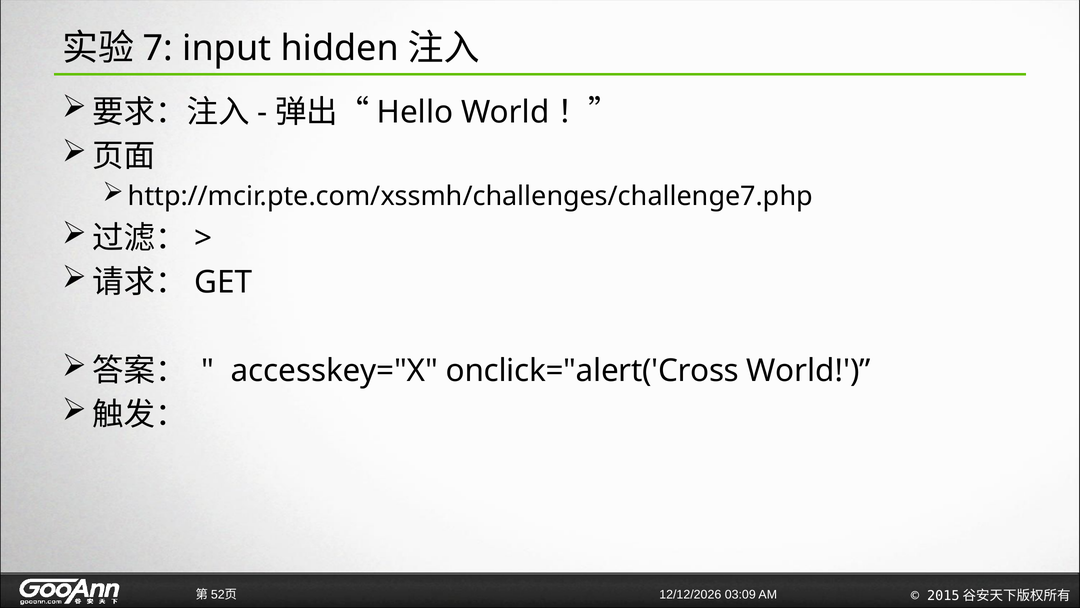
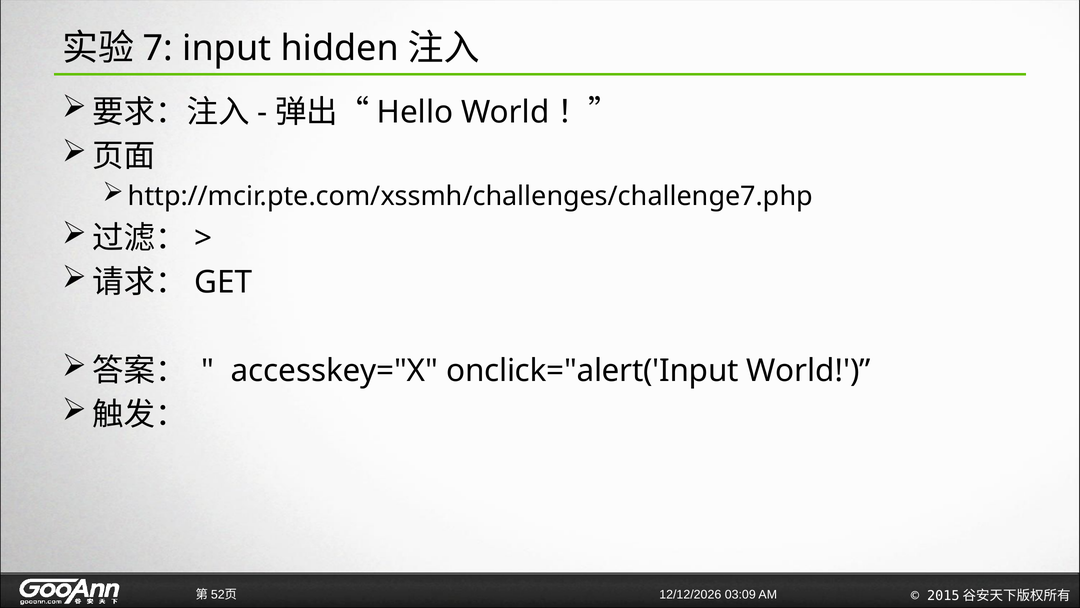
onclick="alert('Cross: onclick="alert('Cross -> onclick="alert('Input (592, 370)
